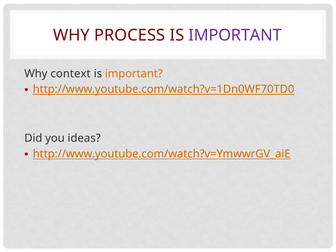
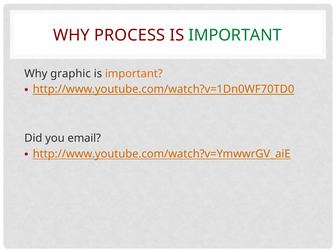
IMPORTANT colour: purple -> green (235, 35)
context: context -> graphic (71, 74)
ideas: ideas -> email (84, 138)
